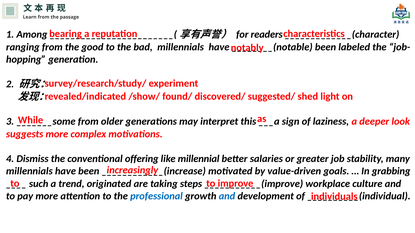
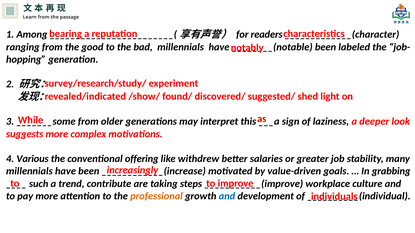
Dismiss: Dismiss -> Various (33, 159)
millennial: millennial -> withdrew (199, 159)
originated: originated -> contribute (109, 184)
professional colour: blue -> orange (156, 196)
